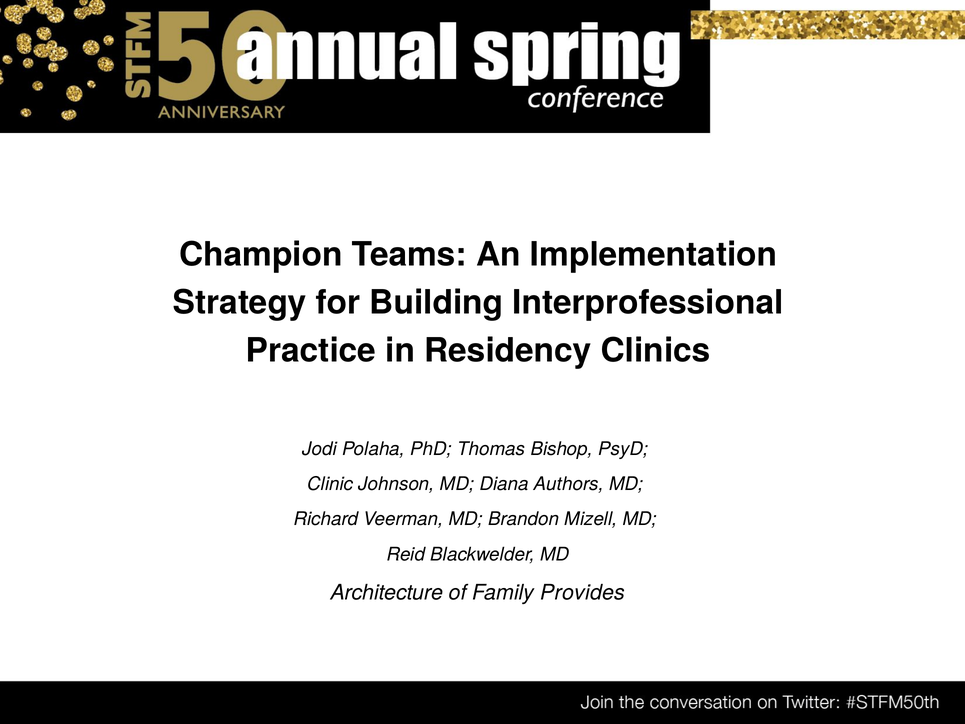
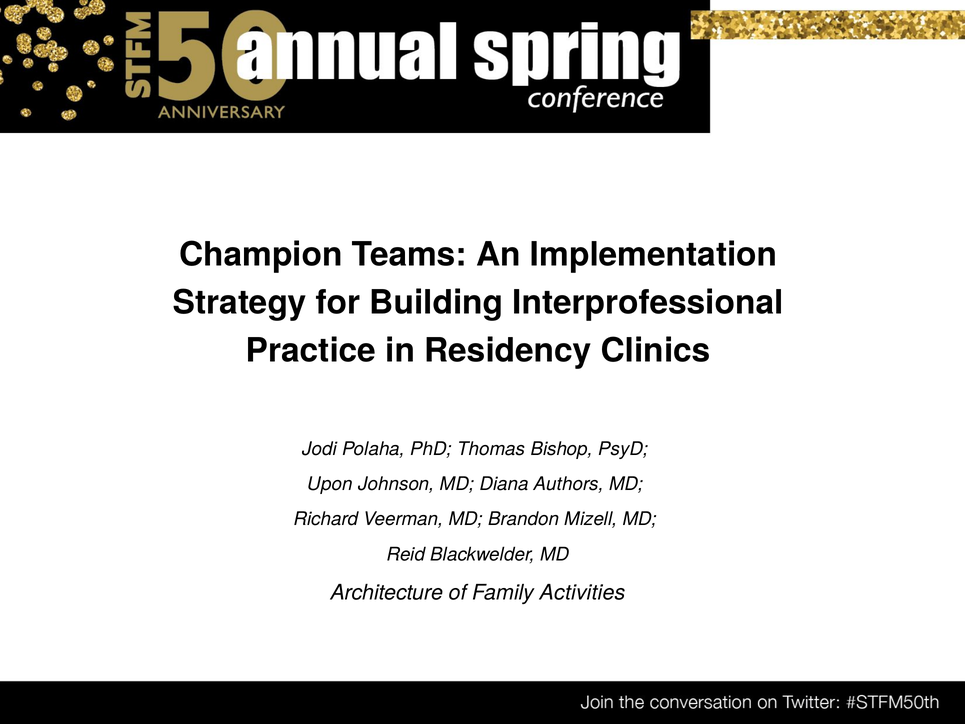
Clinic: Clinic -> Upon (330, 484)
Provides: Provides -> Activities (583, 592)
